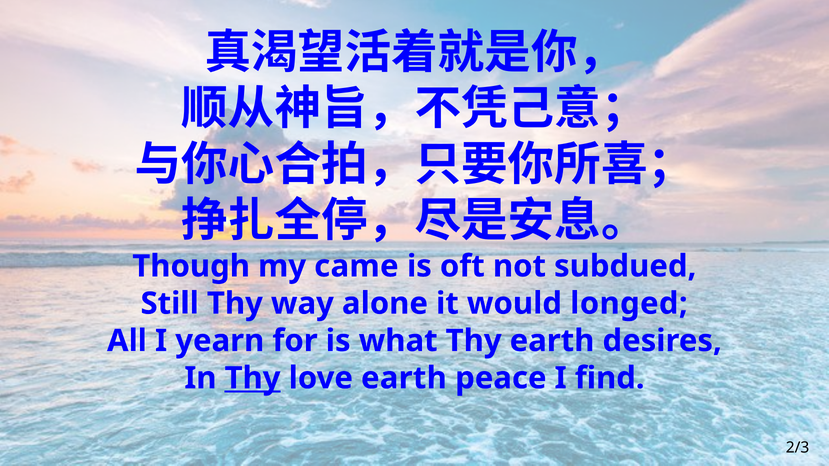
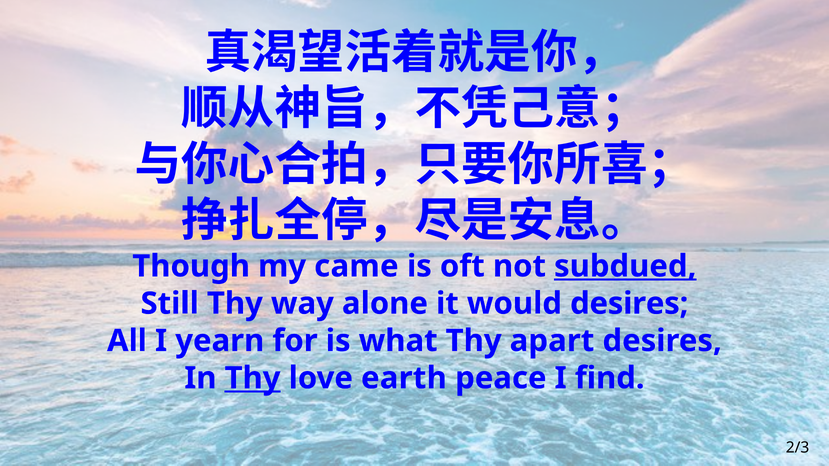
subdued underline: none -> present (625, 266)
would longed: longed -> desires (629, 304)
Thy earth: earth -> apart (552, 341)
